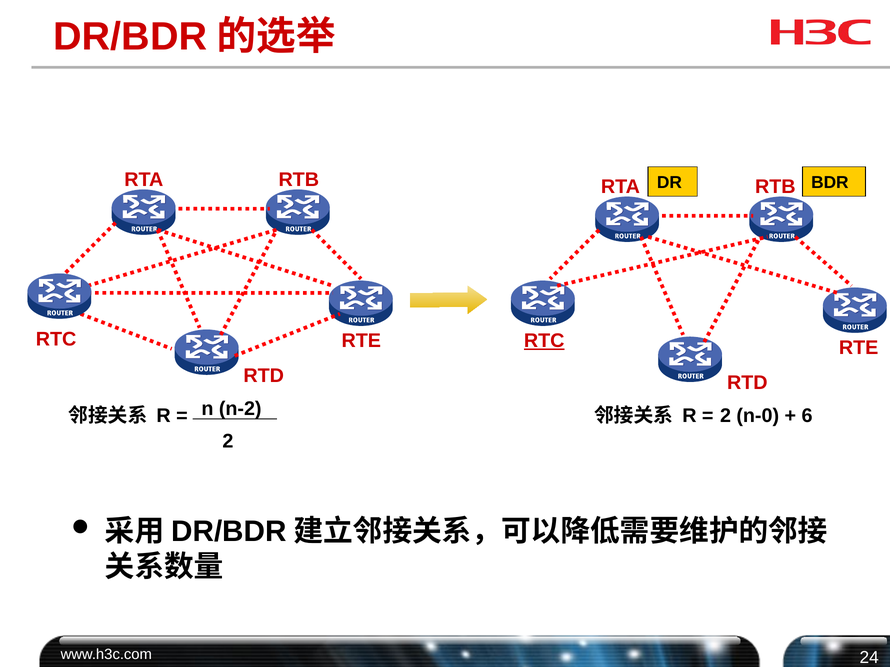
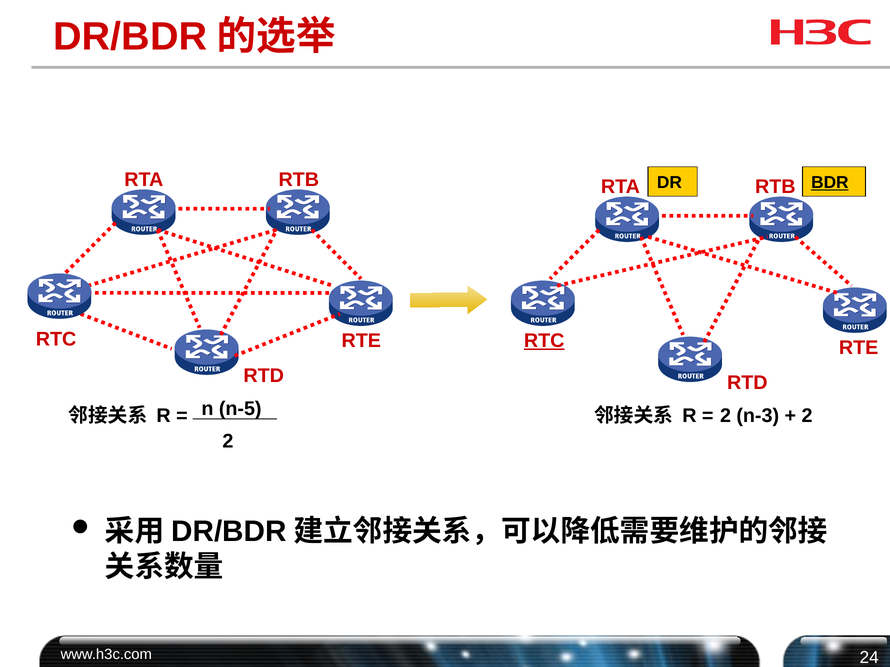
BDR underline: none -> present (830, 183)
n-2: n-2 -> n-5 (240, 409)
n-0: n-0 -> n-3 (758, 416)
6: 6 -> 2 (807, 416)
